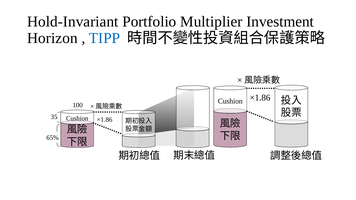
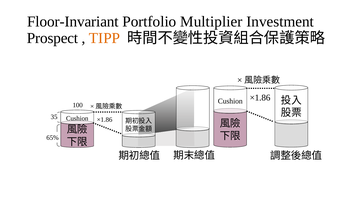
Hold-Invariant: Hold-Invariant -> Floor-Invariant (73, 22)
Horizon: Horizon -> Prospect (53, 38)
TIPP colour: blue -> orange (105, 38)
